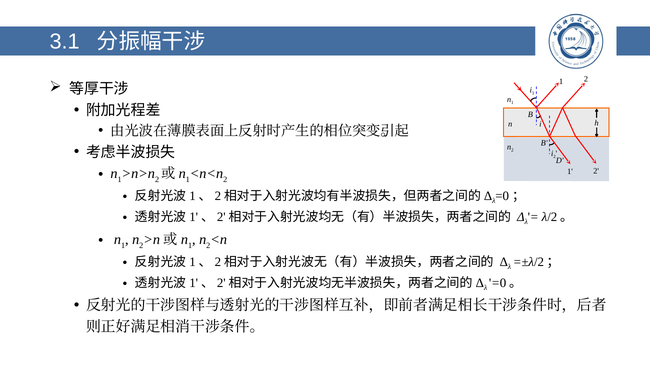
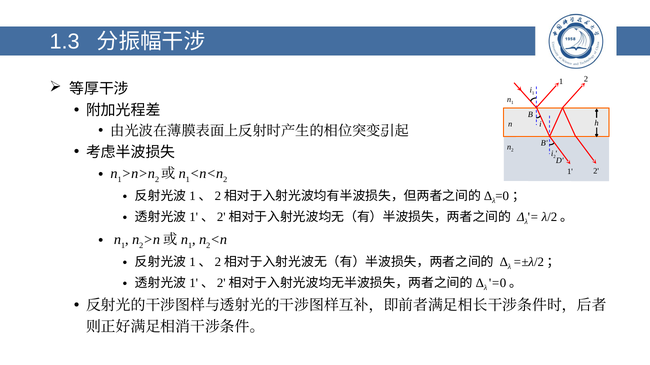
3.1: 3.1 -> 1.3 (65, 42)
